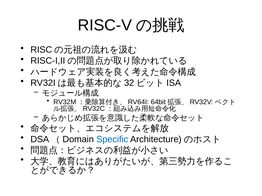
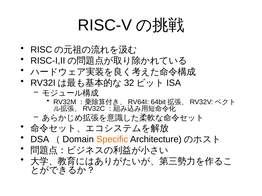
Specific colour: blue -> orange (112, 140)
